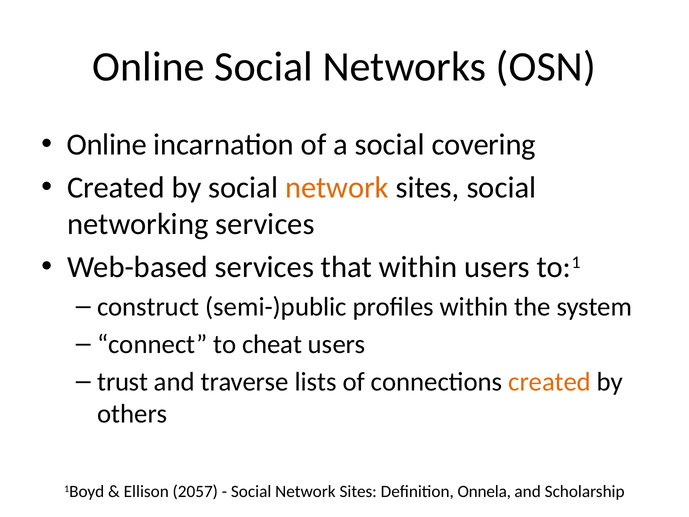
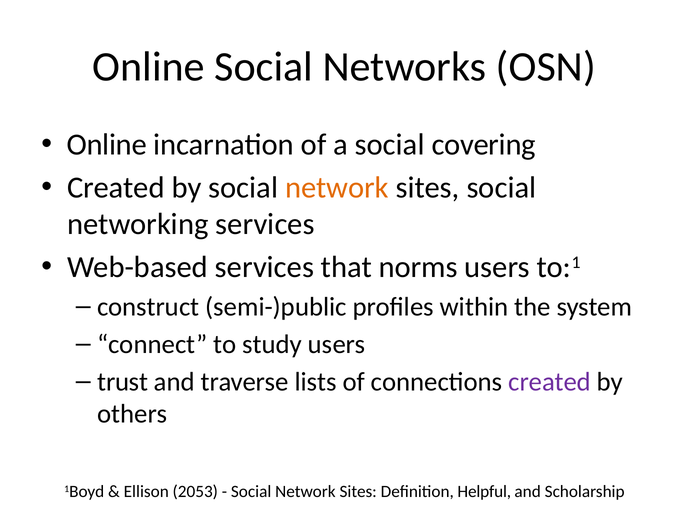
that within: within -> norms (418, 267)
cheat: cheat -> study (272, 344)
created colour: orange -> purple (550, 382)
2057: 2057 -> 2053 (195, 491)
Onnela: Onnela -> Helpful (484, 491)
